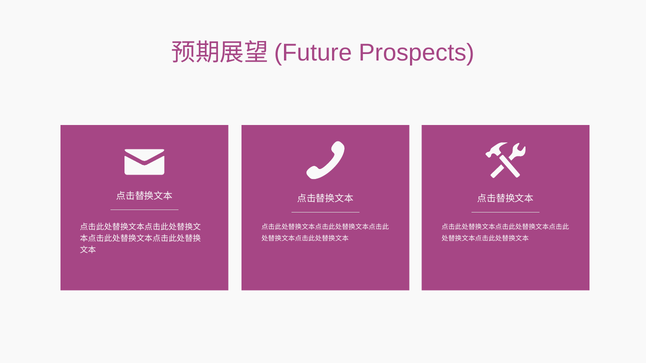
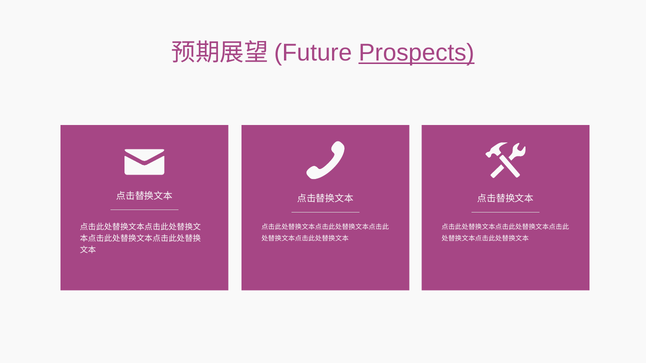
Prospects underline: none -> present (417, 53)
